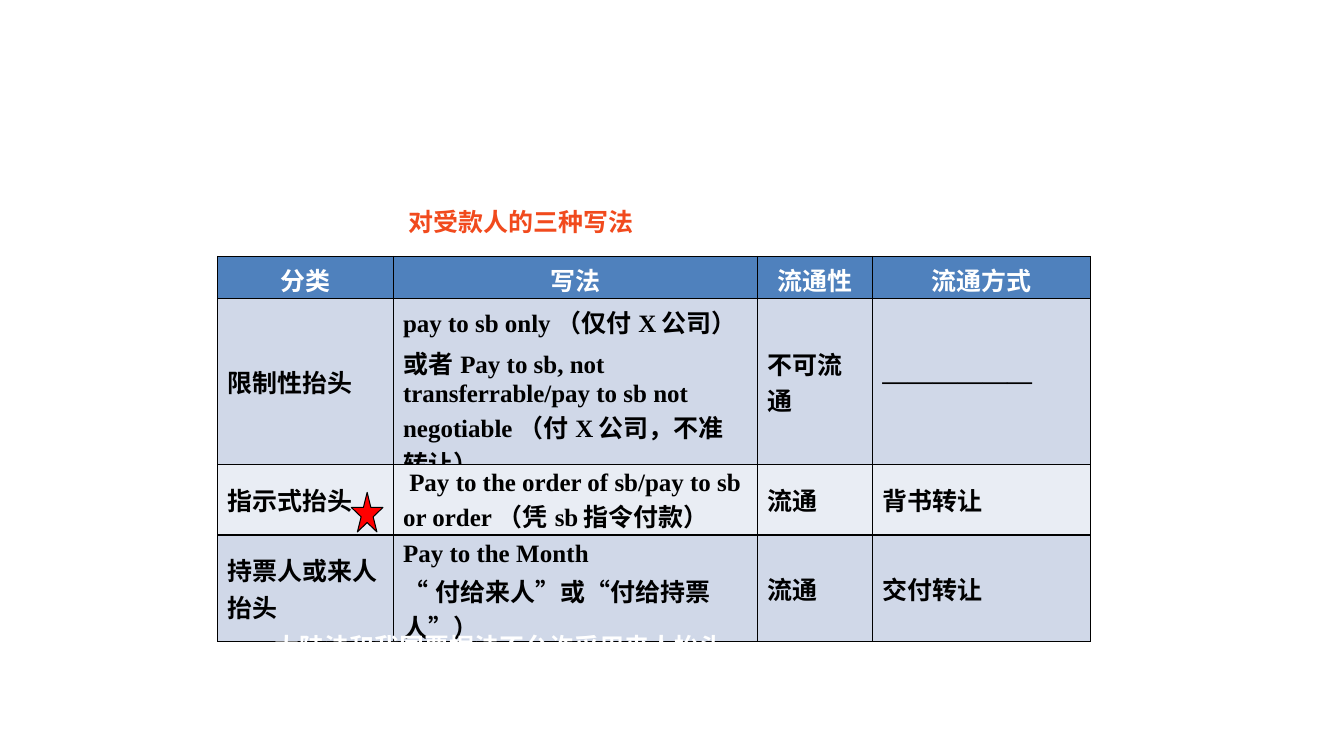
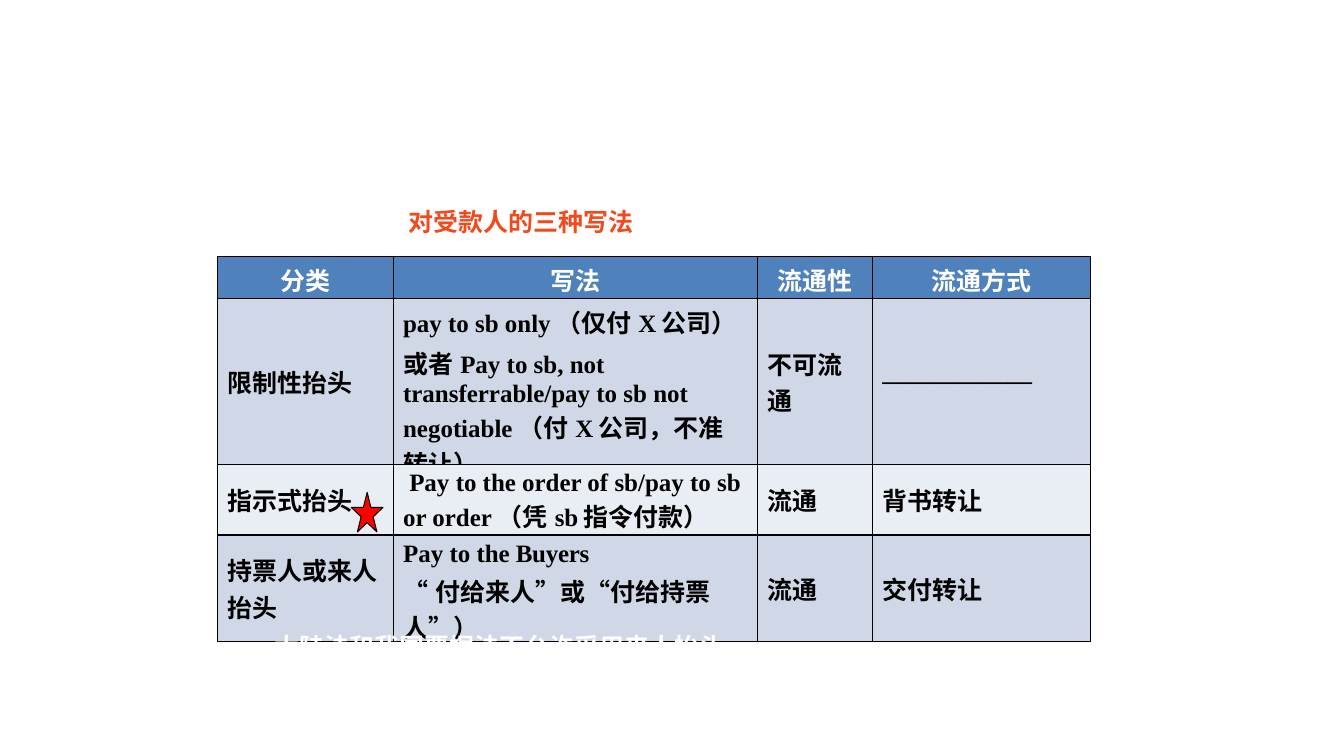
Month: Month -> Buyers (553, 554)
